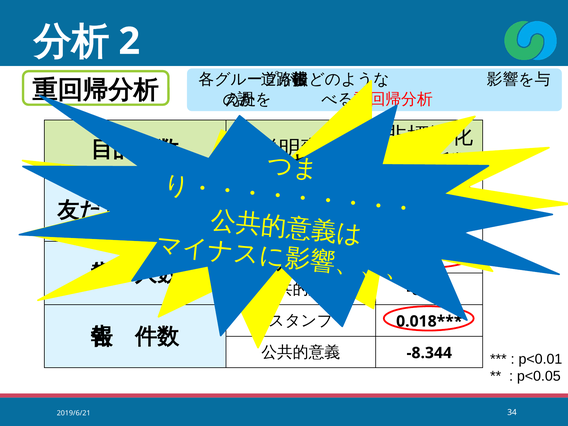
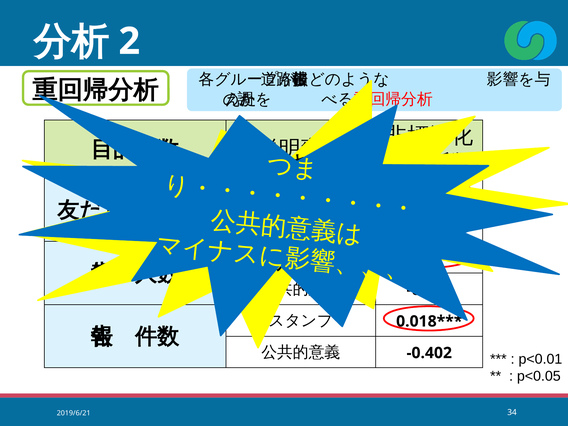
-8.344: -8.344 -> -0.402 (429, 353)
